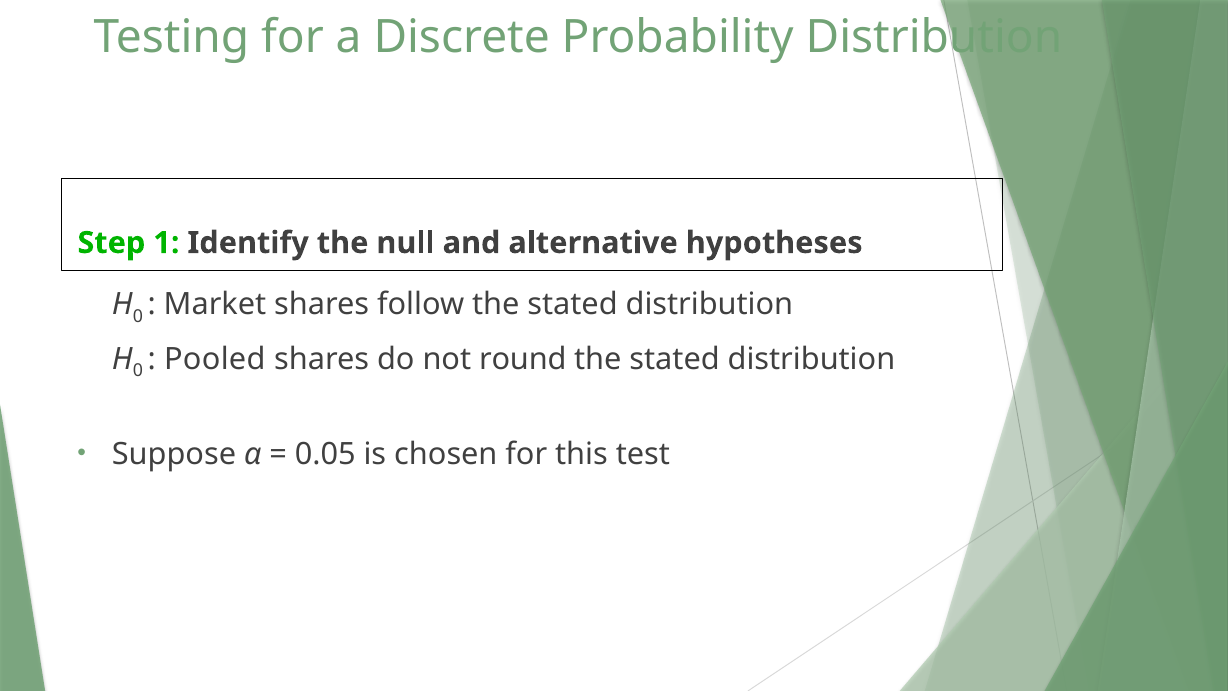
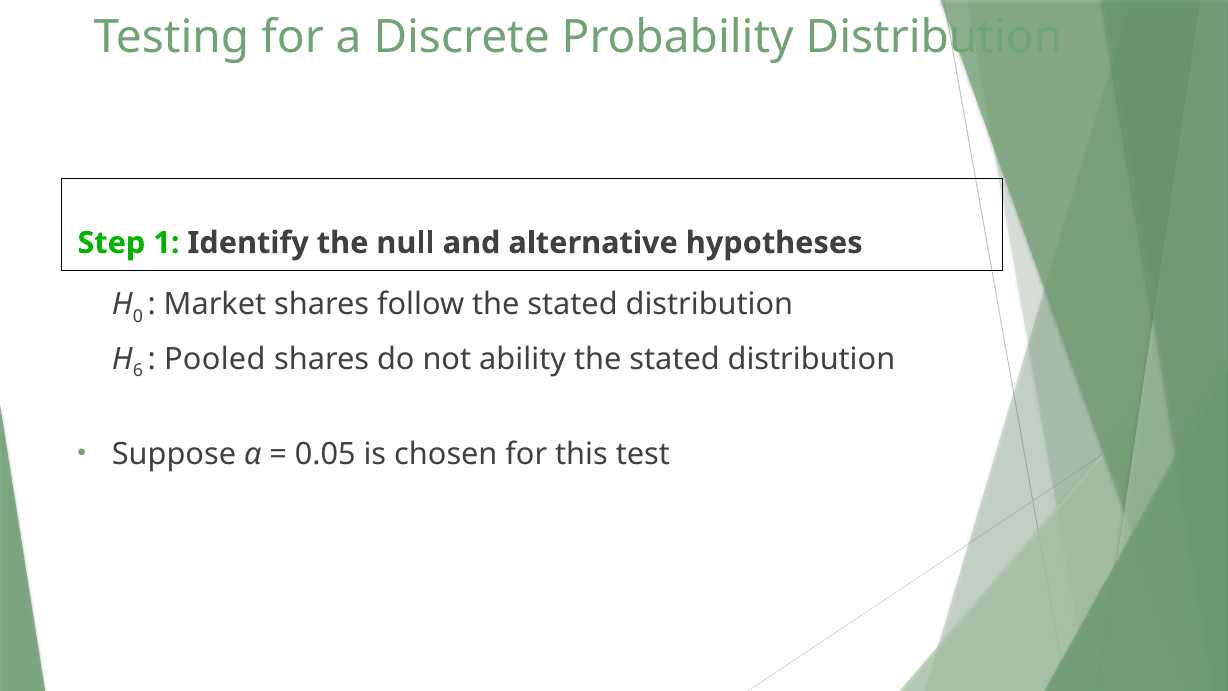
0: 0 -> 6 (138, 371)
round: round -> ability (523, 359)
